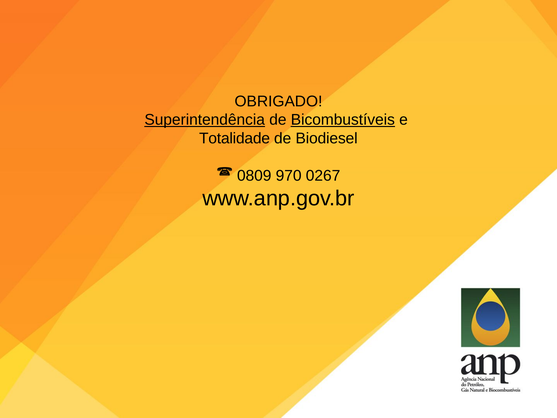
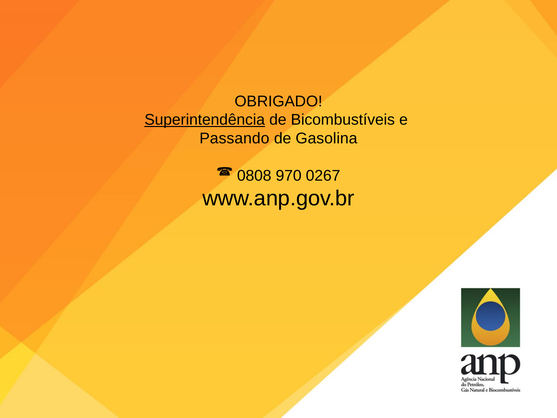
Bicombustíveis underline: present -> none (343, 120)
Totalidade: Totalidade -> Passando (234, 138)
Biodiesel: Biodiesel -> Gasolina (326, 138)
0809: 0809 -> 0808 (254, 176)
